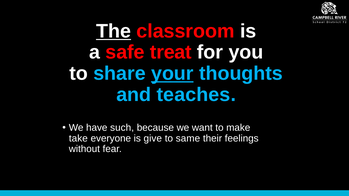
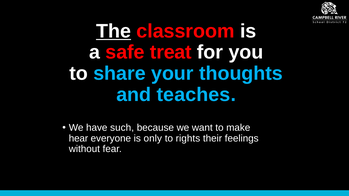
your underline: present -> none (172, 73)
take: take -> hear (78, 139)
give: give -> only (153, 139)
same: same -> rights (188, 139)
